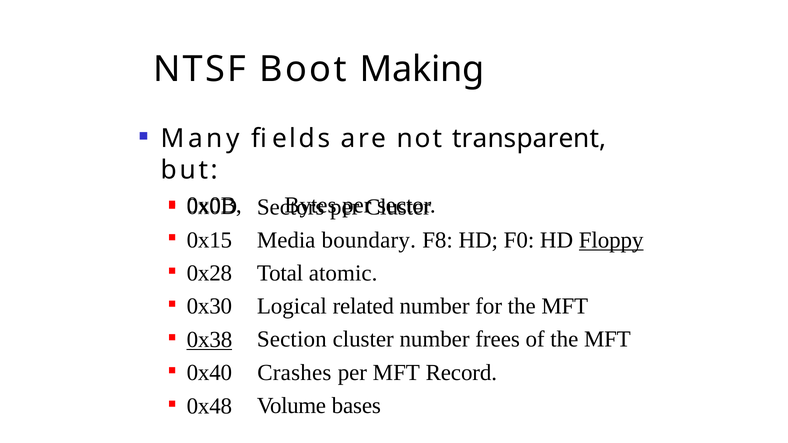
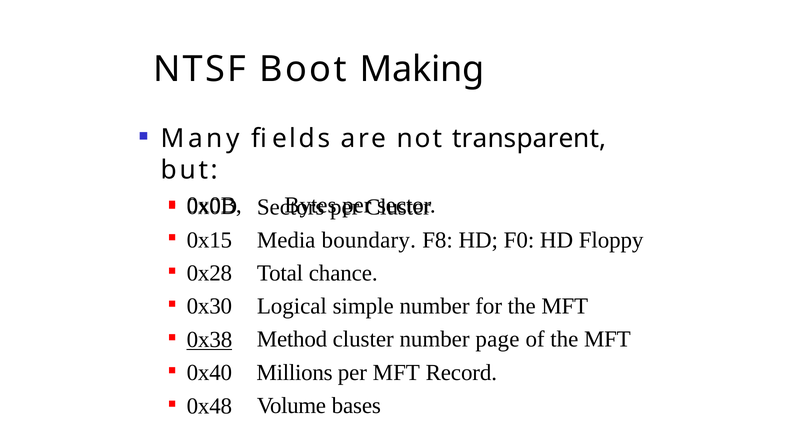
Floppy underline: present -> none (611, 240)
atomic: atomic -> chance (343, 273)
related: related -> simple (363, 306)
Section: Section -> Method (292, 340)
frees: frees -> page (497, 340)
Crashes: Crashes -> Millions (295, 373)
